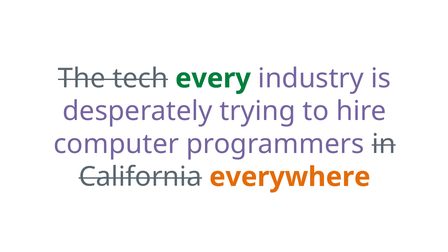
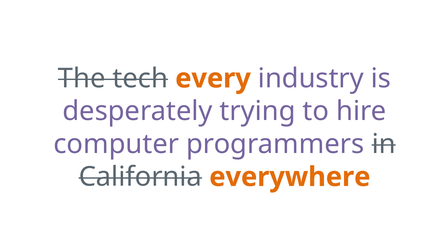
every colour: green -> orange (213, 78)
